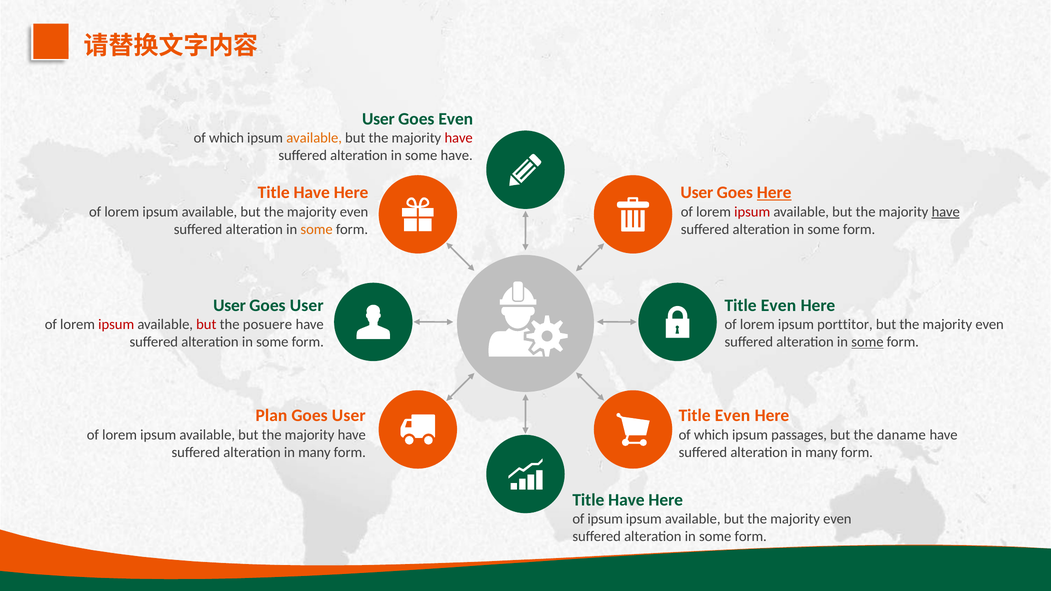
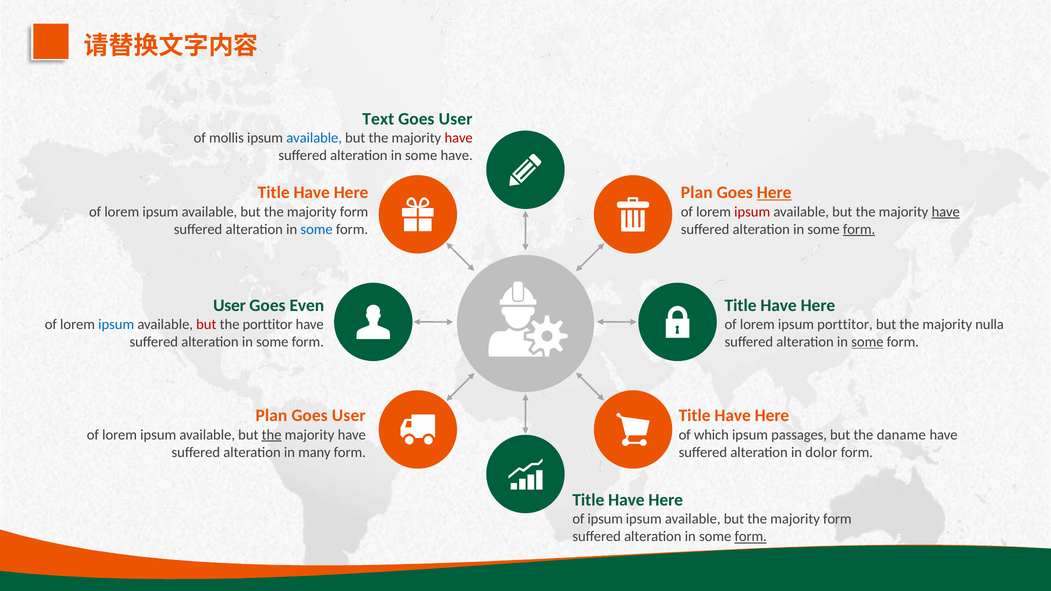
User: User -> Text (378, 119)
Even: Even -> User (456, 119)
which: which -> mollis (226, 138)
available colour: orange -> blue (314, 138)
User: User -> Plan (697, 193)
even: even -> form (354, 212)
some colour: orange -> blue (317, 229)
form underline: none -> present (859, 229)
User: User -> Even (307, 305)
Even: Even -> Have (779, 305)
ipsum colour: red -> blue (116, 325)
the posuere: posuere -> porttitor (268, 325)
even: even -> nulla (990, 325)
Even: Even -> Have (733, 416)
the underline: none -> present (272, 435)
many: many -> dolor (821, 452)
even: even -> form (837, 519)
form underline: none -> present (751, 537)
